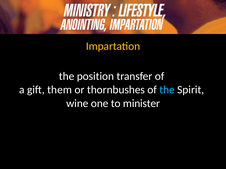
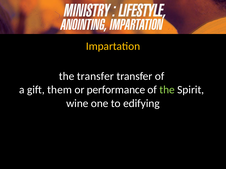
the position: position -> transfer (95, 76)
thornbushes: thornbushes -> performance (116, 90)
the colour: light blue -> light green (167, 90)
minister: minister -> edifying (141, 104)
